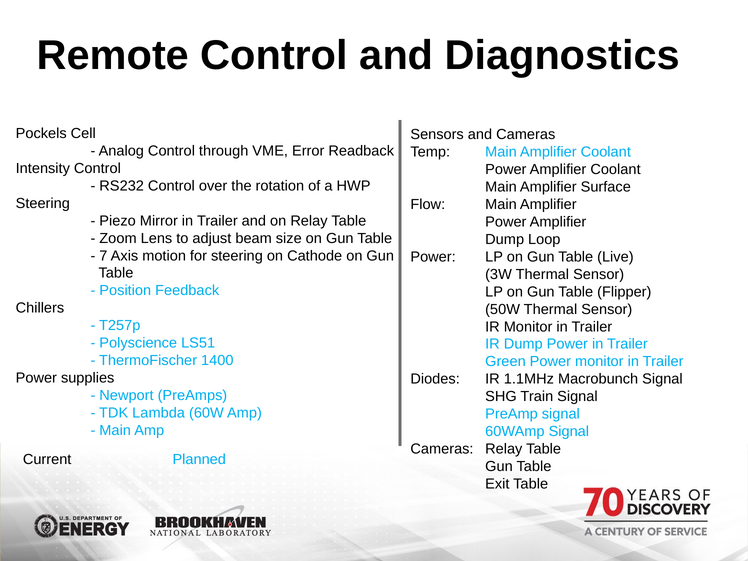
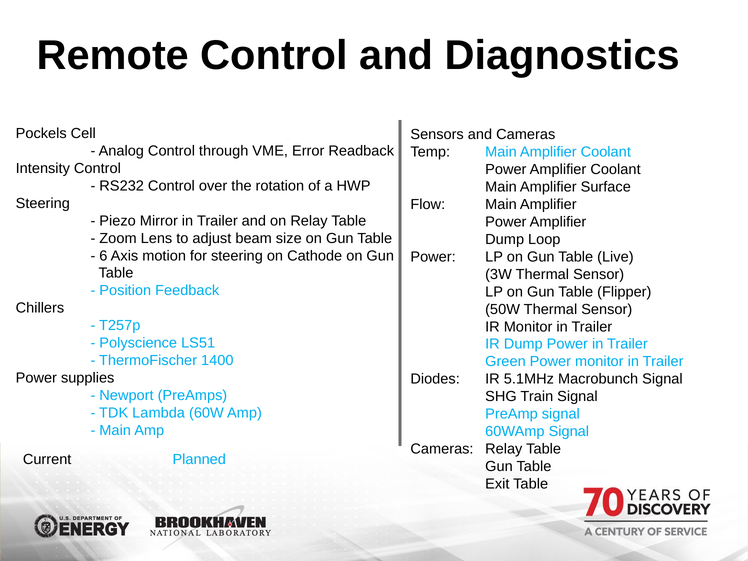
7: 7 -> 6 (103, 256)
1.1MHz: 1.1MHz -> 5.1MHz (529, 379)
